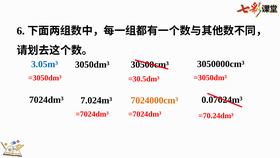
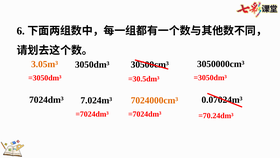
3.05m³ colour: blue -> orange (45, 64)
